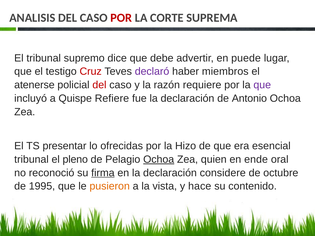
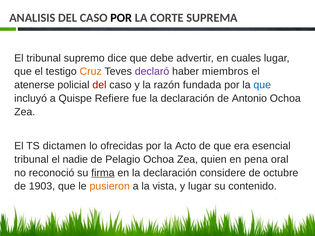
POR colour: red -> black (121, 18)
puede: puede -> cuales (246, 58)
Cruz colour: red -> orange (91, 72)
requiere: requiere -> fundada (202, 85)
que colour: purple -> blue (262, 85)
presentar: presentar -> dictamen (64, 146)
Hizo: Hizo -> Acto (186, 146)
pleno: pleno -> nadie (75, 159)
Ochoa underline: present -> none (159, 159)
ende: ende -> pena (256, 159)
1995: 1995 -> 1903 (42, 186)
y hace: hace -> lugar (200, 186)
